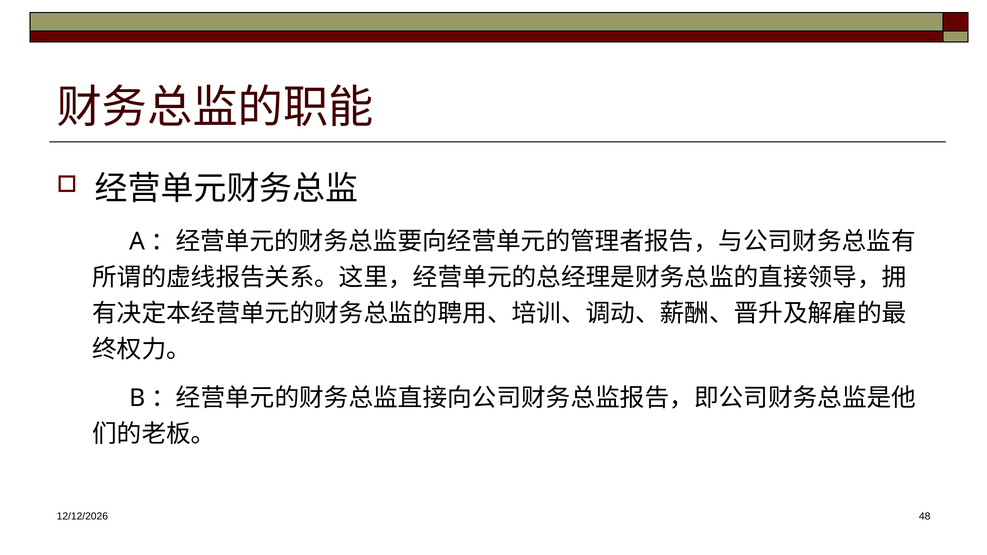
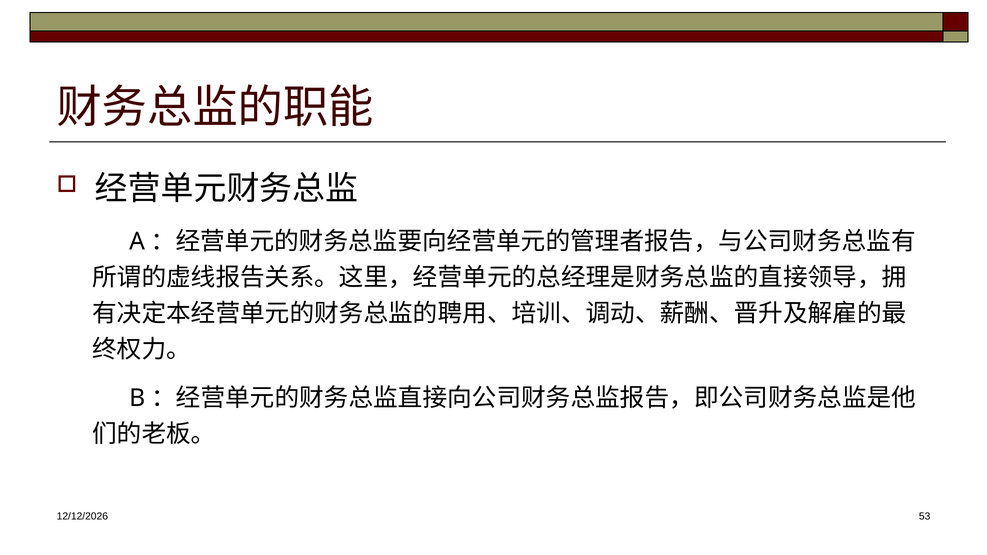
48: 48 -> 53 (925, 516)
